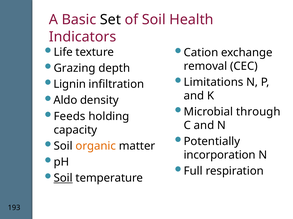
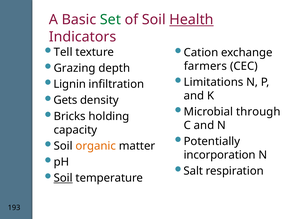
Set colour: black -> green (110, 20)
Health underline: none -> present (191, 20)
Life: Life -> Tell (63, 52)
removal: removal -> farmers (205, 66)
Aldo: Aldo -> Gets (65, 101)
Feeds: Feeds -> Bricks (70, 117)
Full: Full -> Salt (193, 172)
